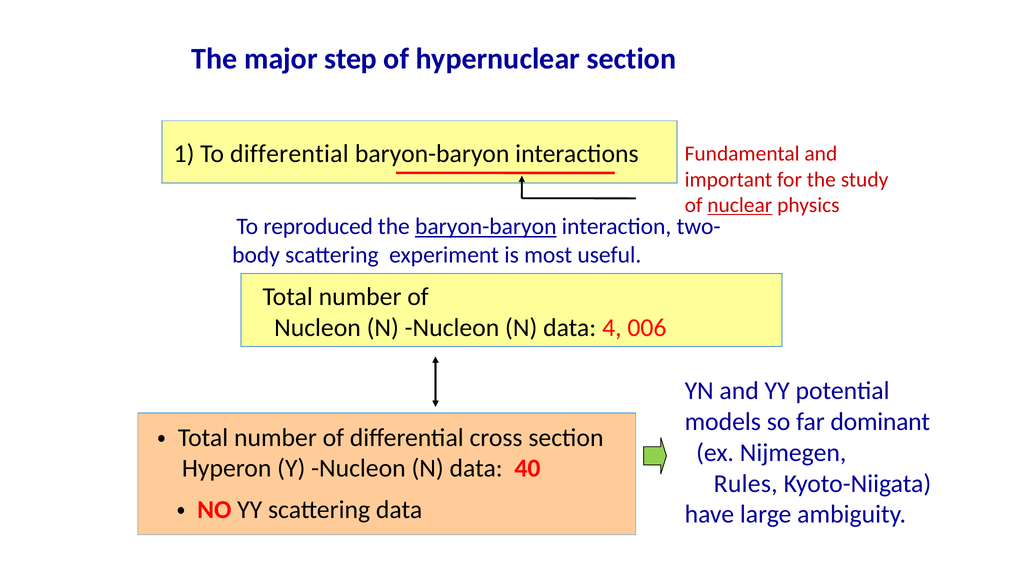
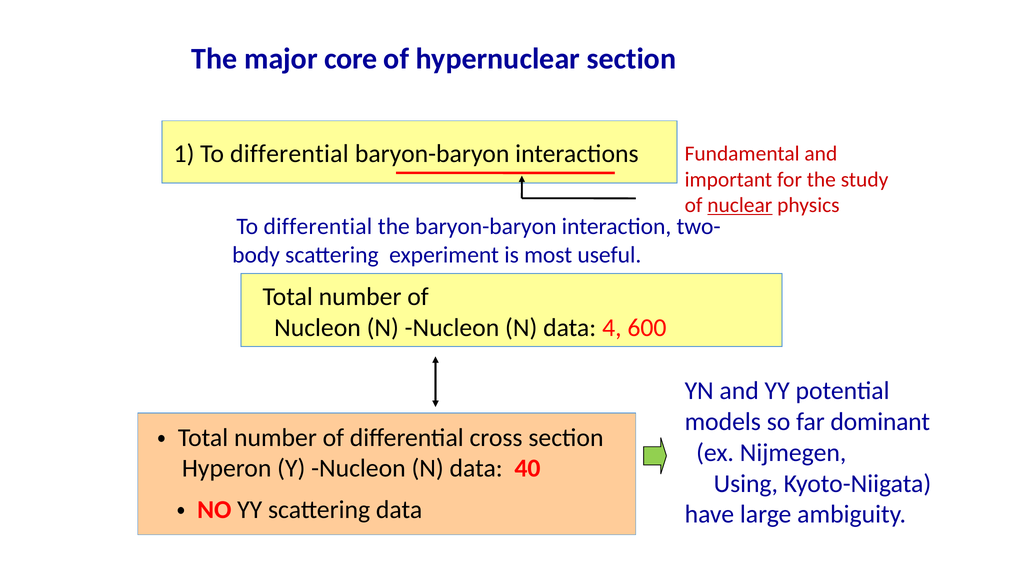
step: step -> core (351, 59)
reproduced: reproduced -> differential (318, 226)
baryon-baryon underline: present -> none (486, 226)
006: 006 -> 600 (647, 328)
Rules: Rules -> Using (746, 483)
